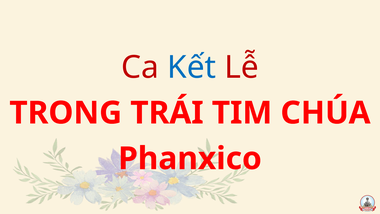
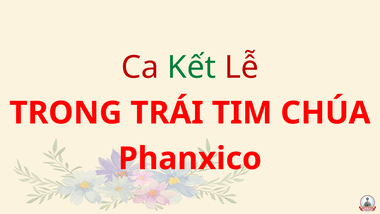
Kết colour: blue -> green (192, 67)
